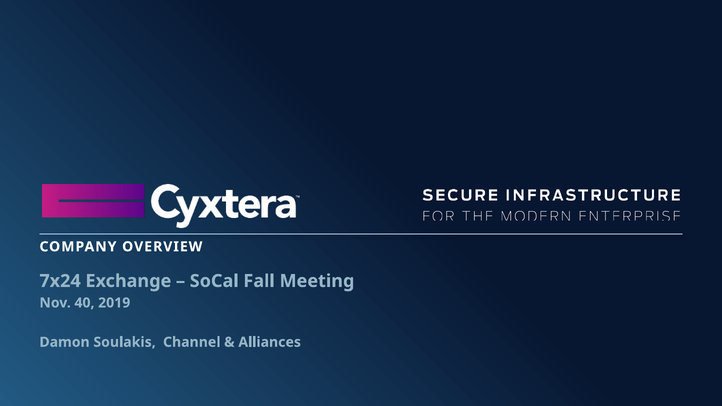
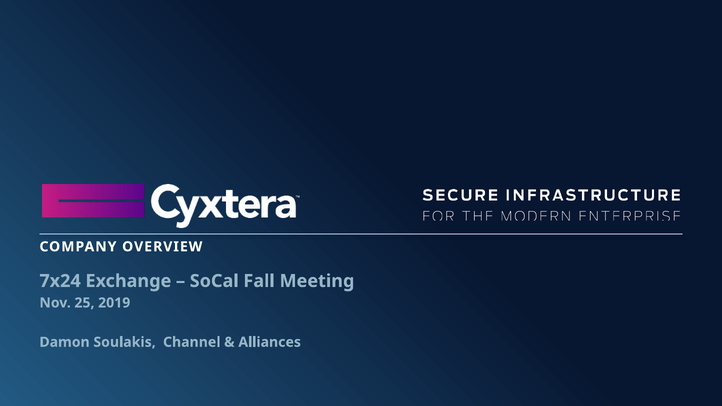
40: 40 -> 25 (84, 303)
